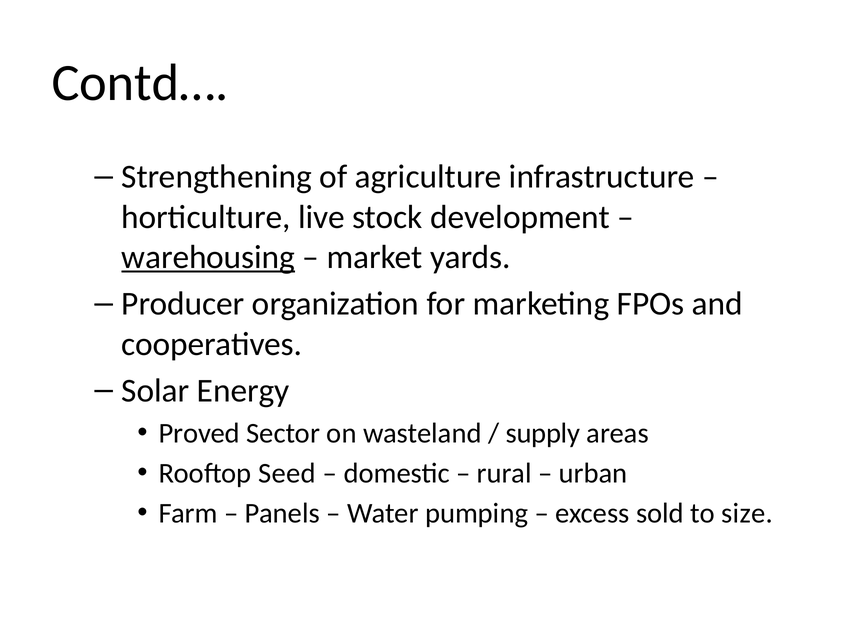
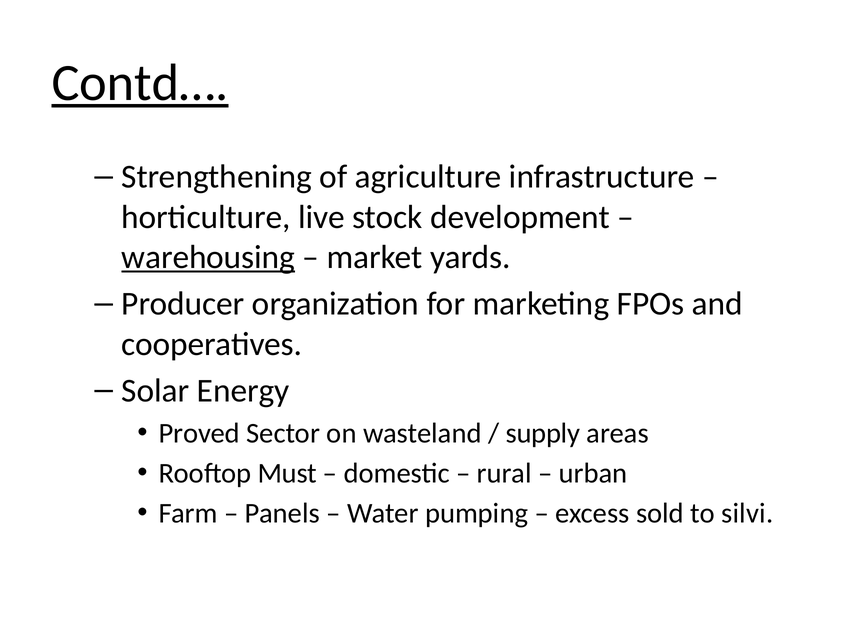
Contd… underline: none -> present (140, 83)
Seed: Seed -> Must (287, 474)
size: size -> silvi (747, 514)
